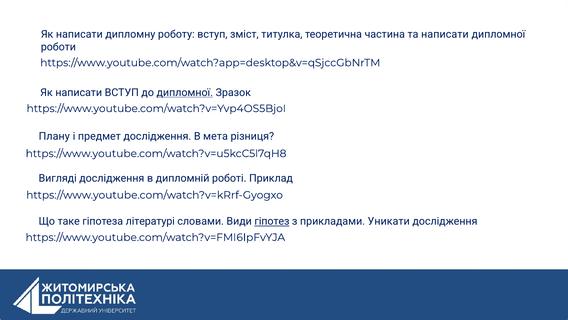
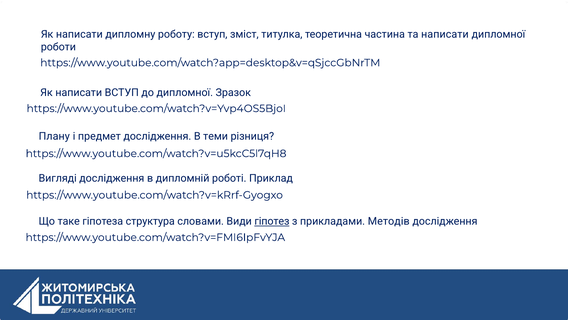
дипломної underline: present -> none (185, 92)
мета: мета -> теми (216, 136)
літературі: літературі -> структура (150, 221)
Уникати: Уникати -> Методів (389, 221)
